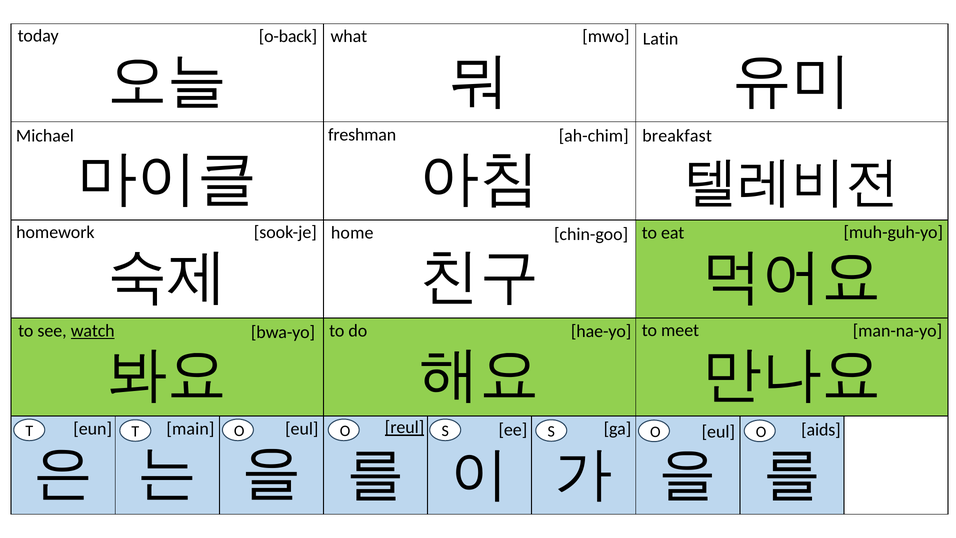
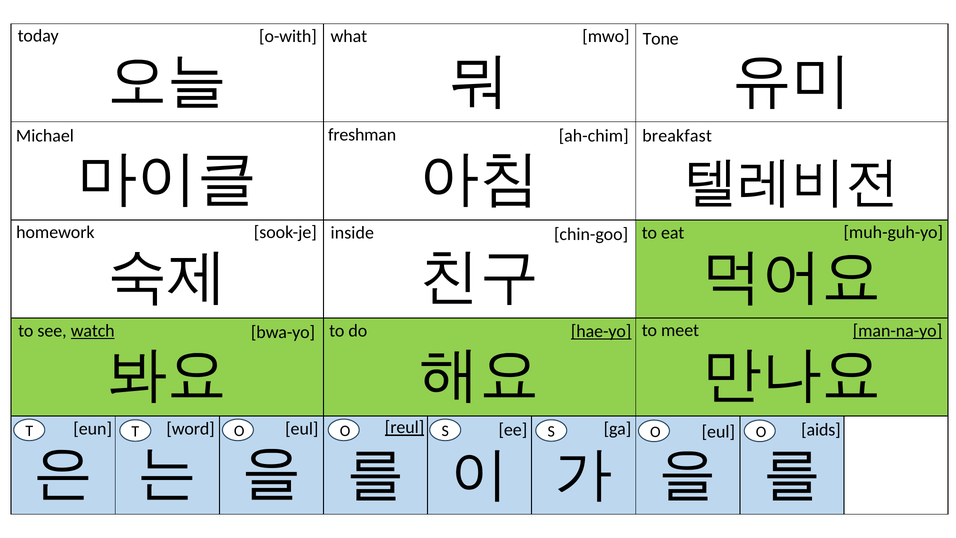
Latin: Latin -> Tone (661, 39)
o-back: o-back -> o-with (288, 37)
home: home -> inside (352, 233)
hae-yo underline: none -> present (601, 331)
man-na-yo underline: none -> present (897, 331)
main: main -> word (191, 428)
